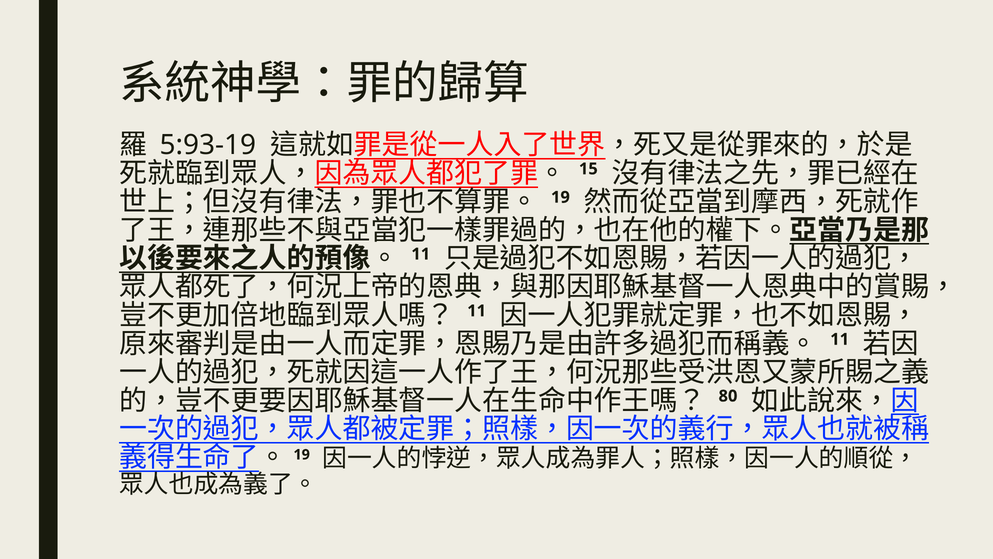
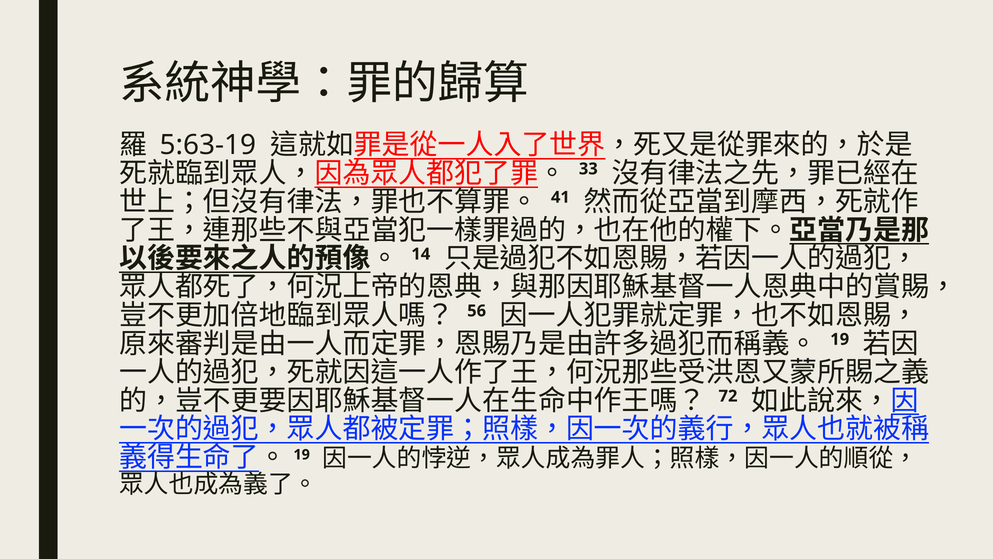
5:93-19: 5:93-19 -> 5:63-19 (208, 145)
15: 15 -> 33 (588, 169)
19: 19 -> 41 (560, 197)
11: 11 -> 14 (421, 254)
11: 11 -> 56 (477, 311)
11: 11 -> 19 (840, 339)
80: 80 -> 72 (728, 396)
